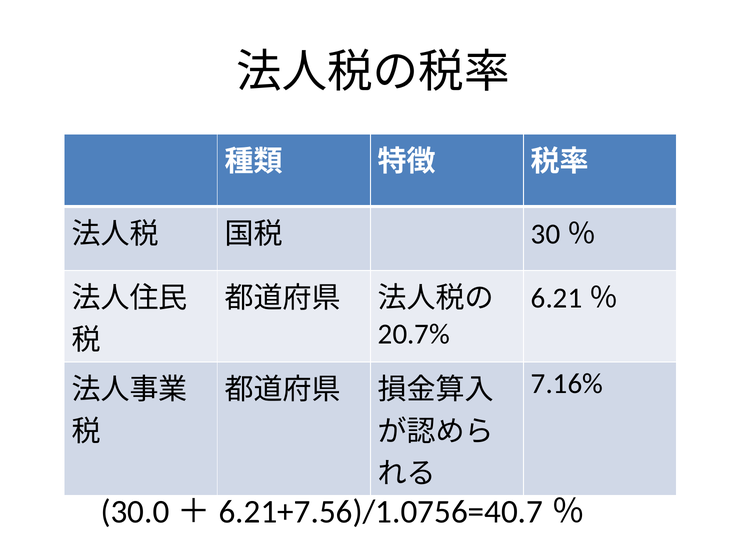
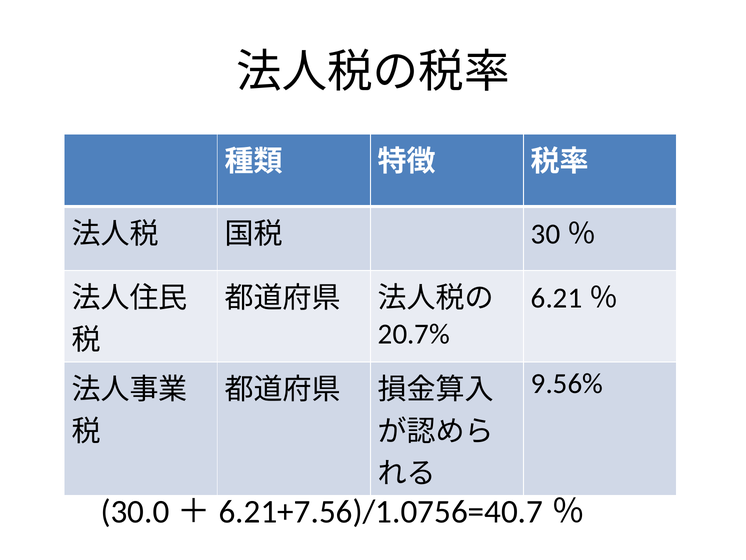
7.16%: 7.16% -> 9.56% (567, 383)
